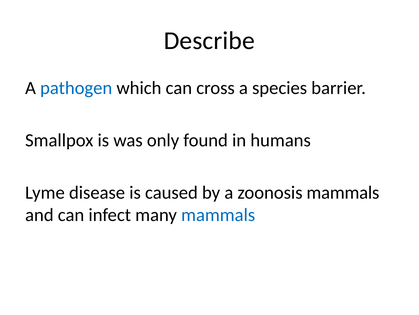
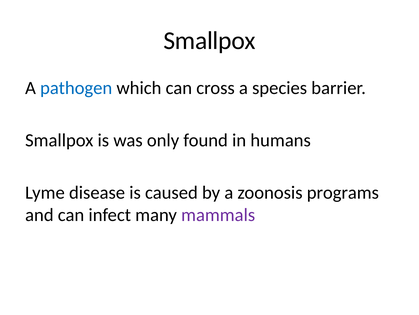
Describe: Describe -> Smallpox (210, 41)
zoonosis mammals: mammals -> programs (343, 192)
mammals colour: blue -> purple (218, 215)
